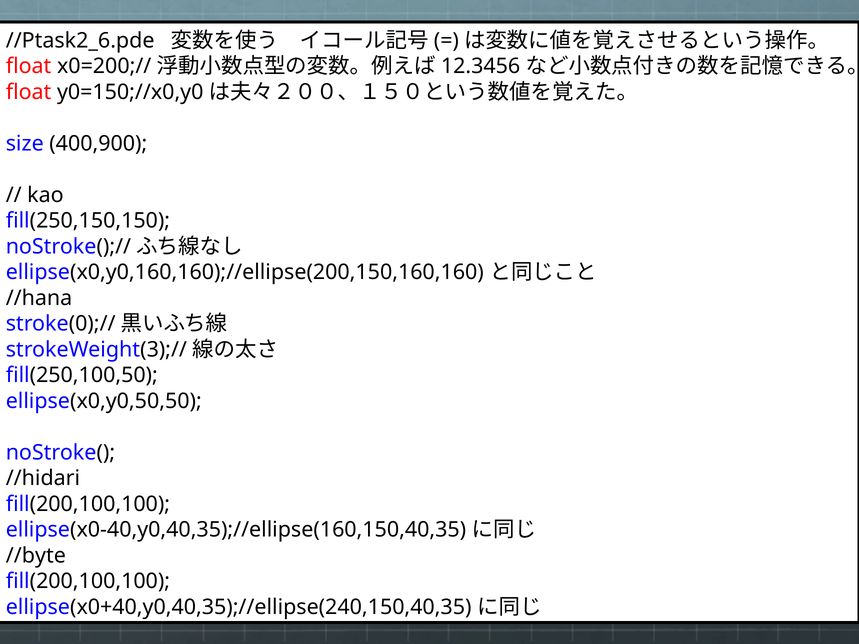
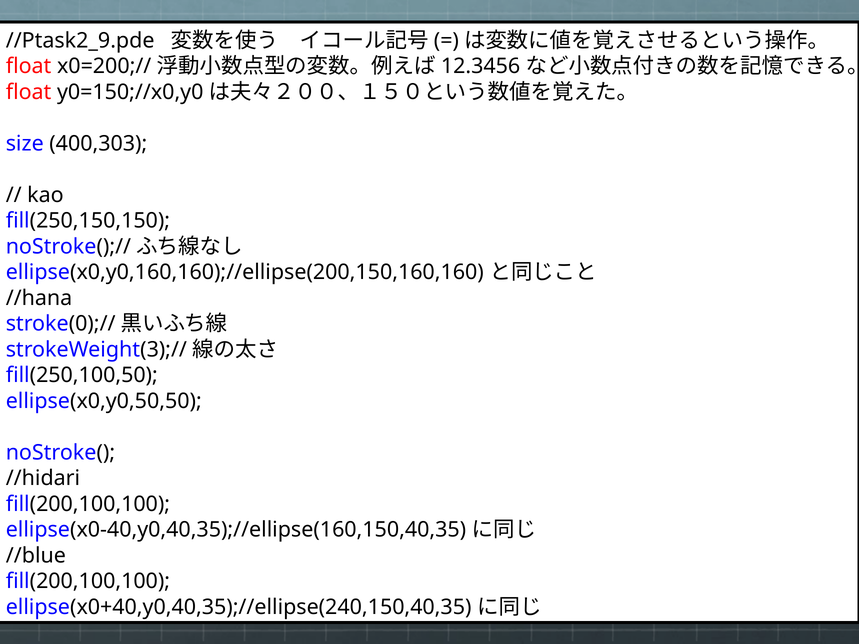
//Ptask2_6.pde: //Ptask2_6.pde -> //Ptask2_9.pde (80, 40)
400,900: 400,900 -> 400,303 (98, 144)
//byte: //byte -> //blue (36, 556)
